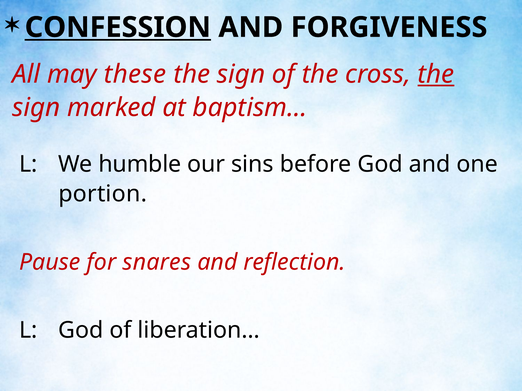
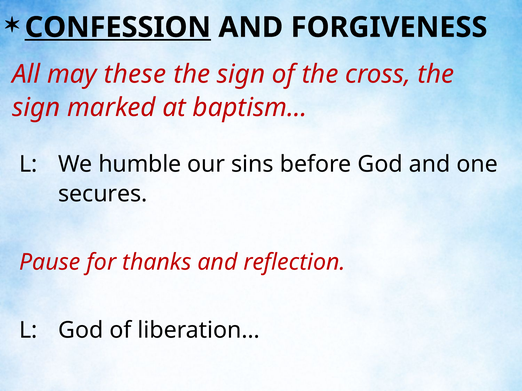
the underline: present -> none (436, 74)
portion: portion -> secures (103, 194)
snares: snares -> thanks (157, 262)
